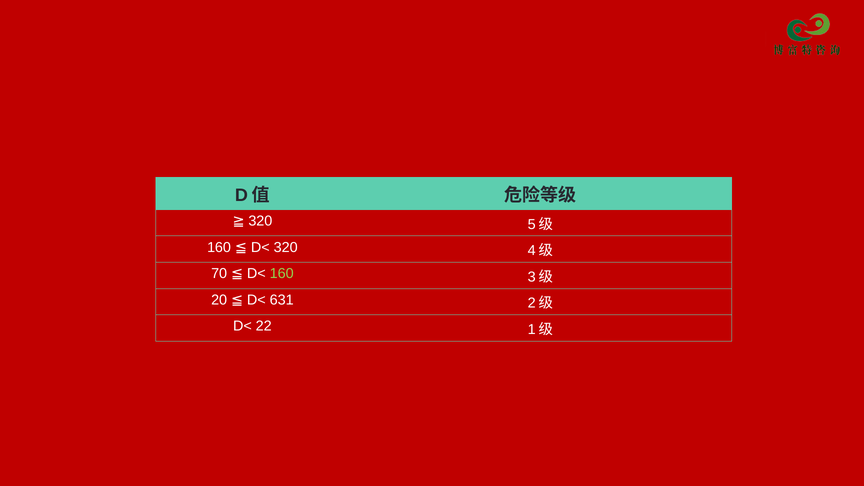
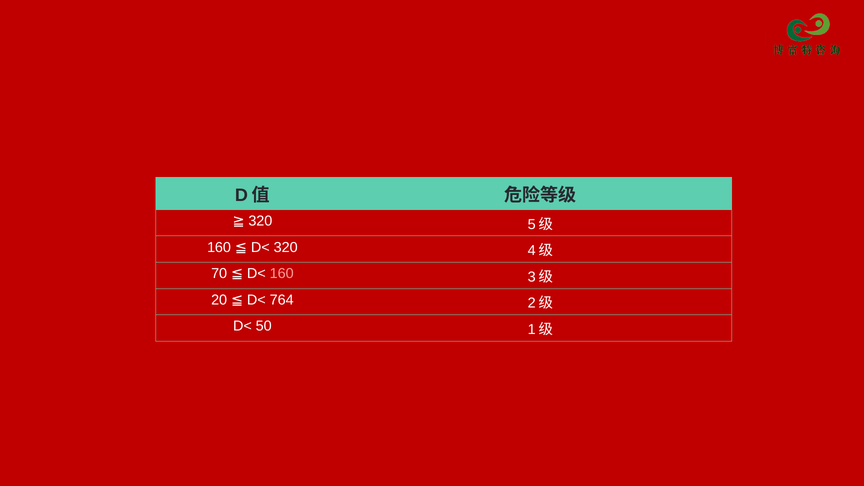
160 colour: light green -> pink (282, 274)
631: 631 -> 764 (282, 300)
22: 22 -> 50 (264, 326)
